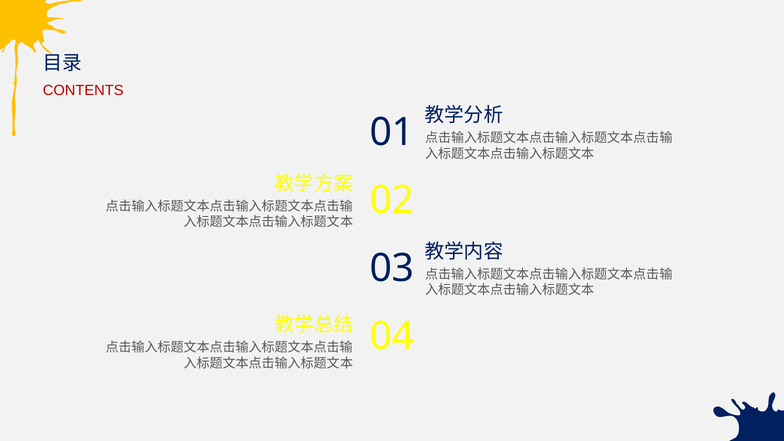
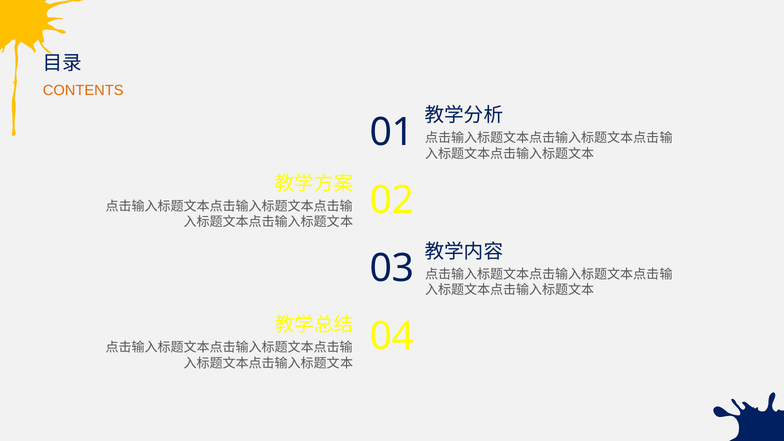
CONTENTS colour: red -> orange (83, 91)
